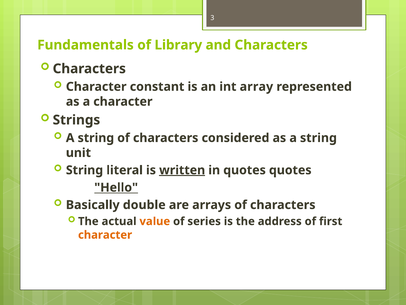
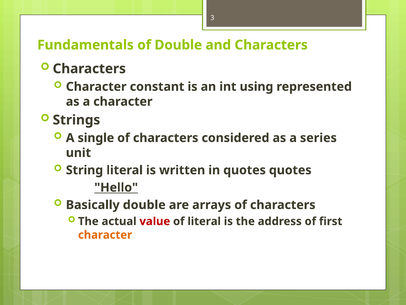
of Library: Library -> Double (178, 45)
array: array -> using (256, 87)
string: string -> single (96, 138)
as a string: string -> series (318, 138)
written underline: present -> none (182, 170)
value colour: orange -> red (155, 221)
of series: series -> literal (204, 221)
